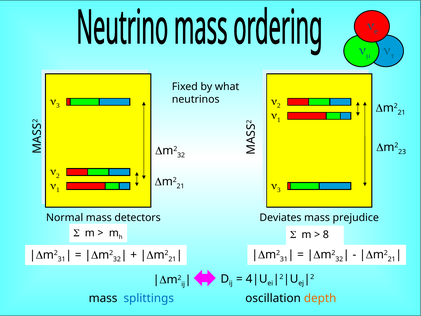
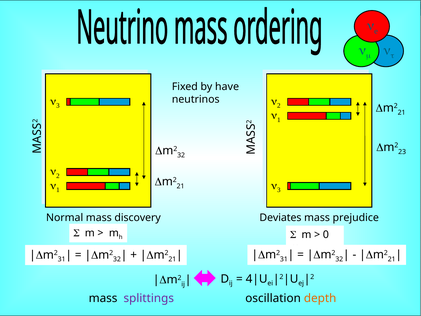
what: what -> have (227, 86)
detectors: detectors -> discovery (138, 218)
8: 8 -> 0 (326, 235)
splittings colour: blue -> purple (149, 298)
